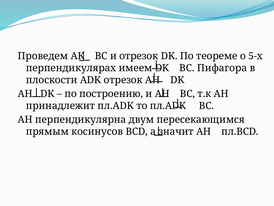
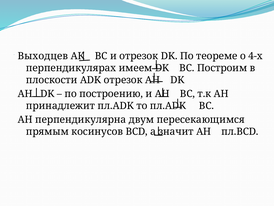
Проведем: Проведем -> Выходцев (43, 56)
5-х: 5-х -> 4-х (255, 56)
Пифагора: Пифагора -> Построим (222, 68)
